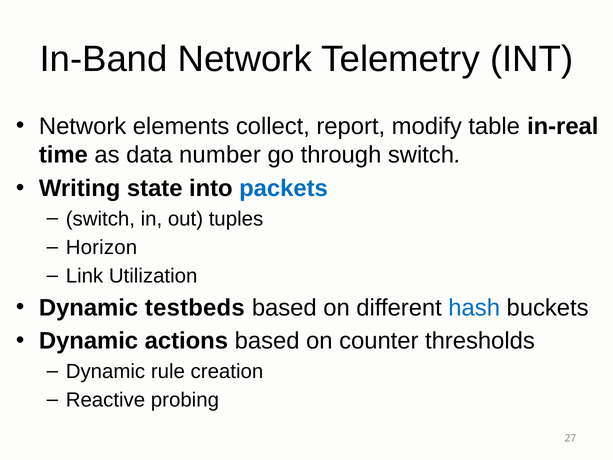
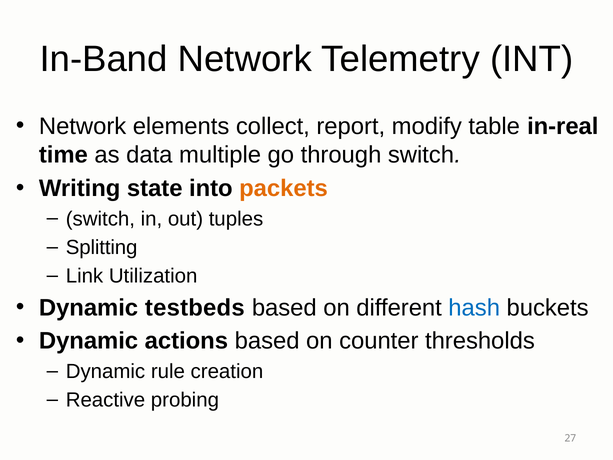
number: number -> multiple (220, 155)
packets colour: blue -> orange (284, 188)
Horizon: Horizon -> Splitting (102, 247)
